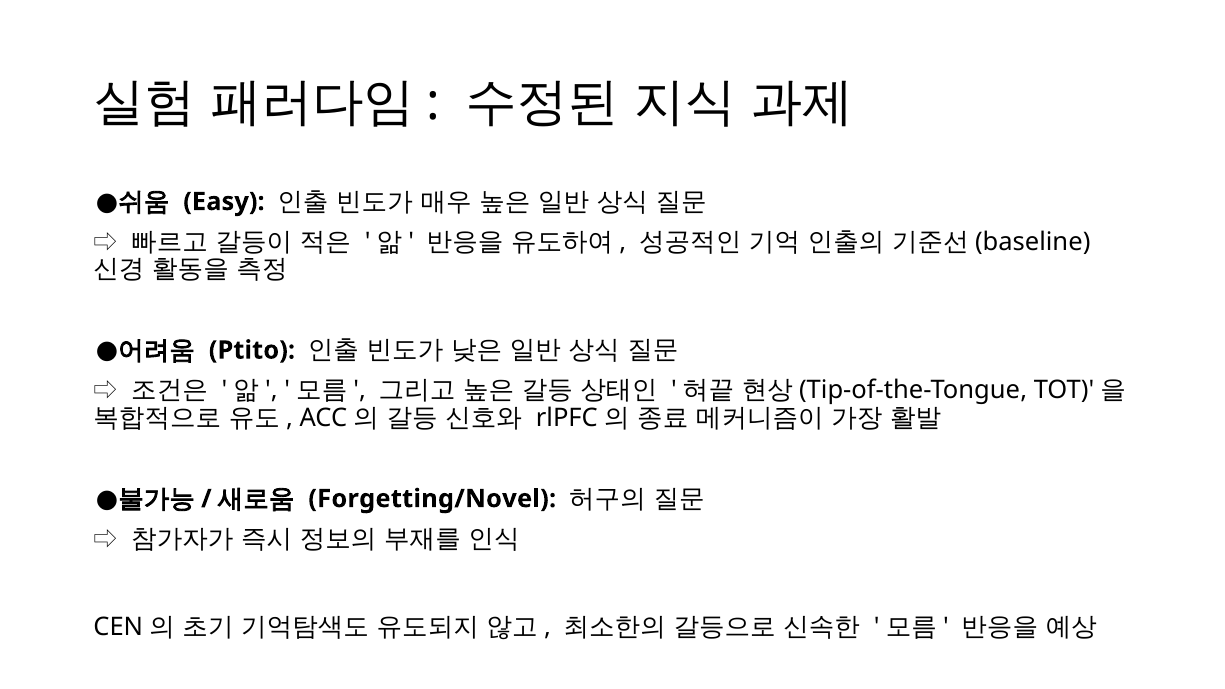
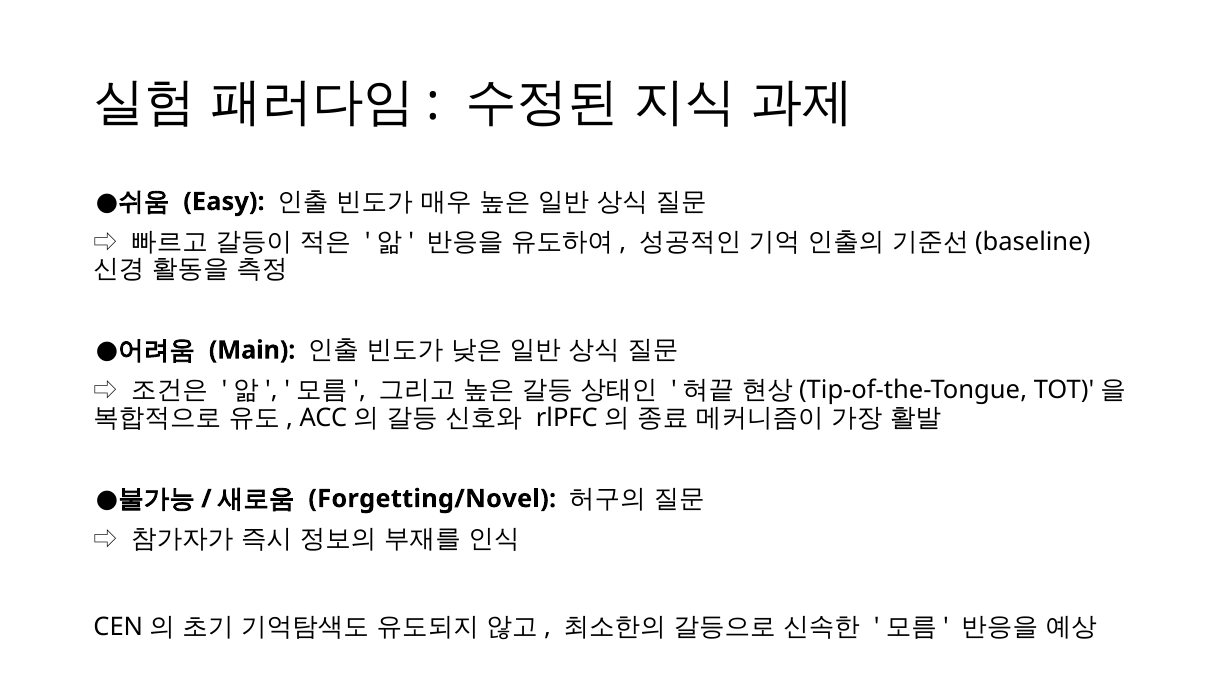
Ptito: Ptito -> Main (252, 350)
